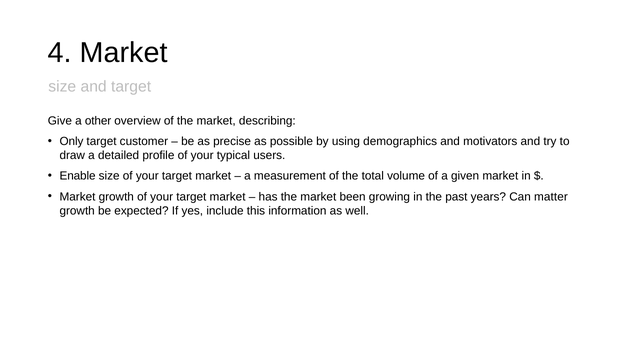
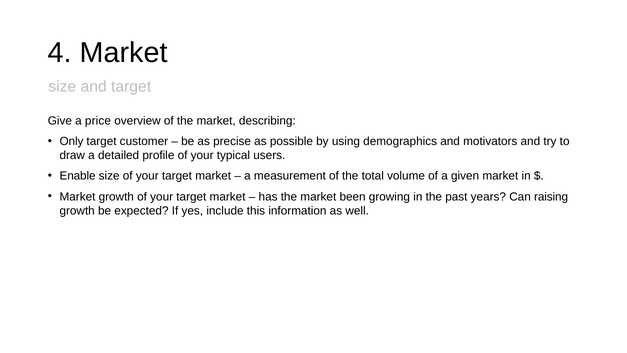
other: other -> price (98, 121)
matter: matter -> raising (551, 197)
